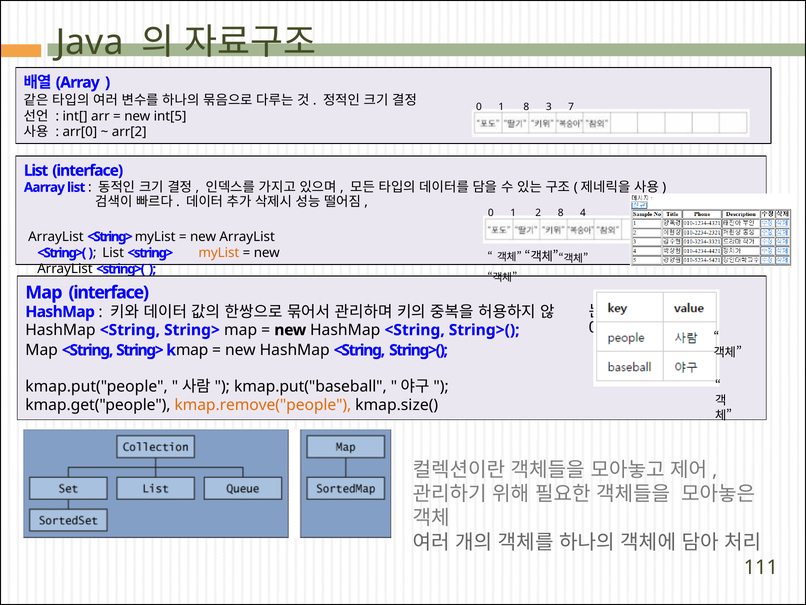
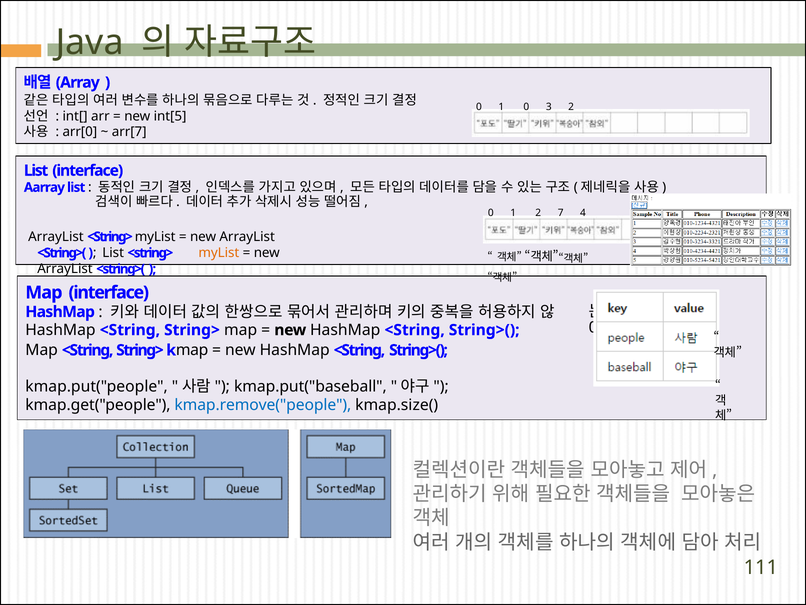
1 8: 8 -> 0 (526, 107)
3 7: 7 -> 2 (571, 107)
arr[2: arr[2 -> arr[7 (129, 132)
2 8: 8 -> 7 (561, 213)
kmap.remove("people colour: orange -> blue (263, 405)
